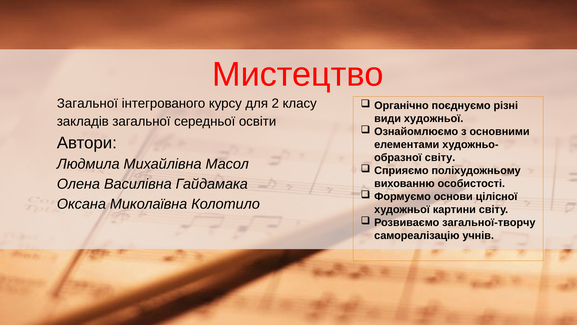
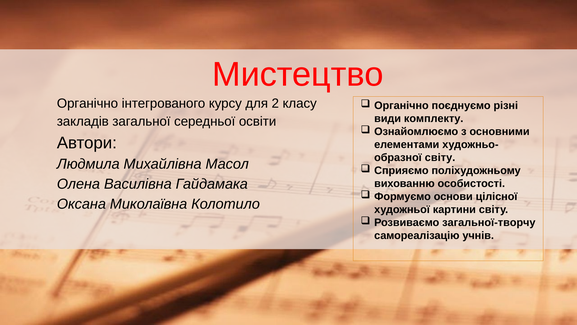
Загальної: Загальної -> Органічно (87, 103)
види художньої: художньої -> комплекту (434, 119)
